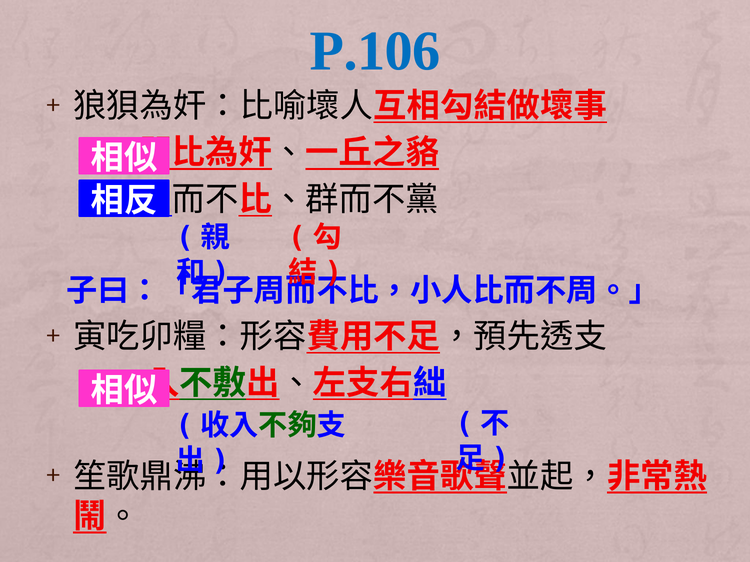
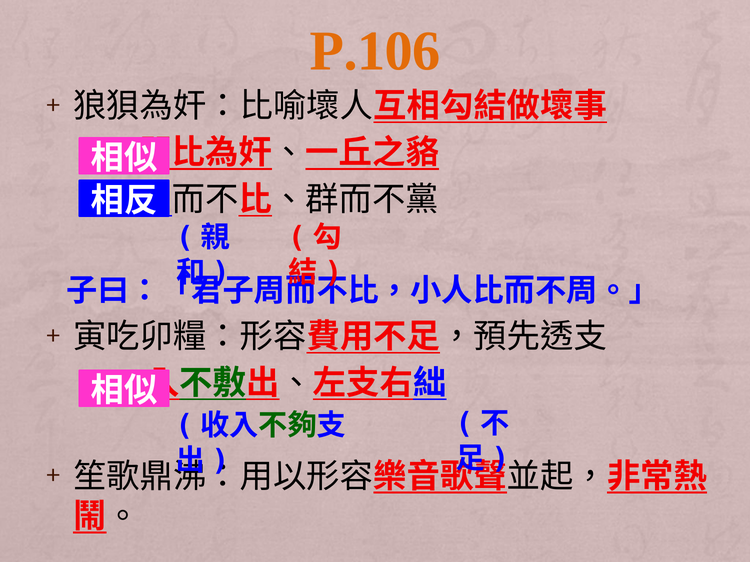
P.106 colour: blue -> orange (375, 51)
